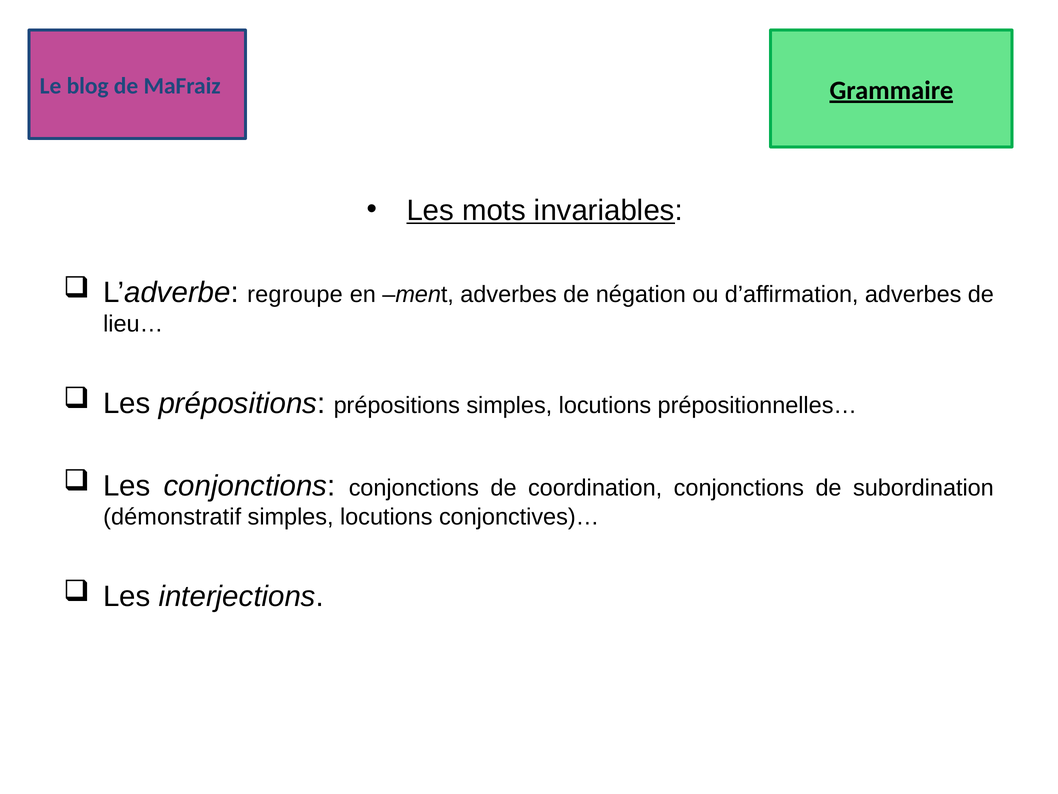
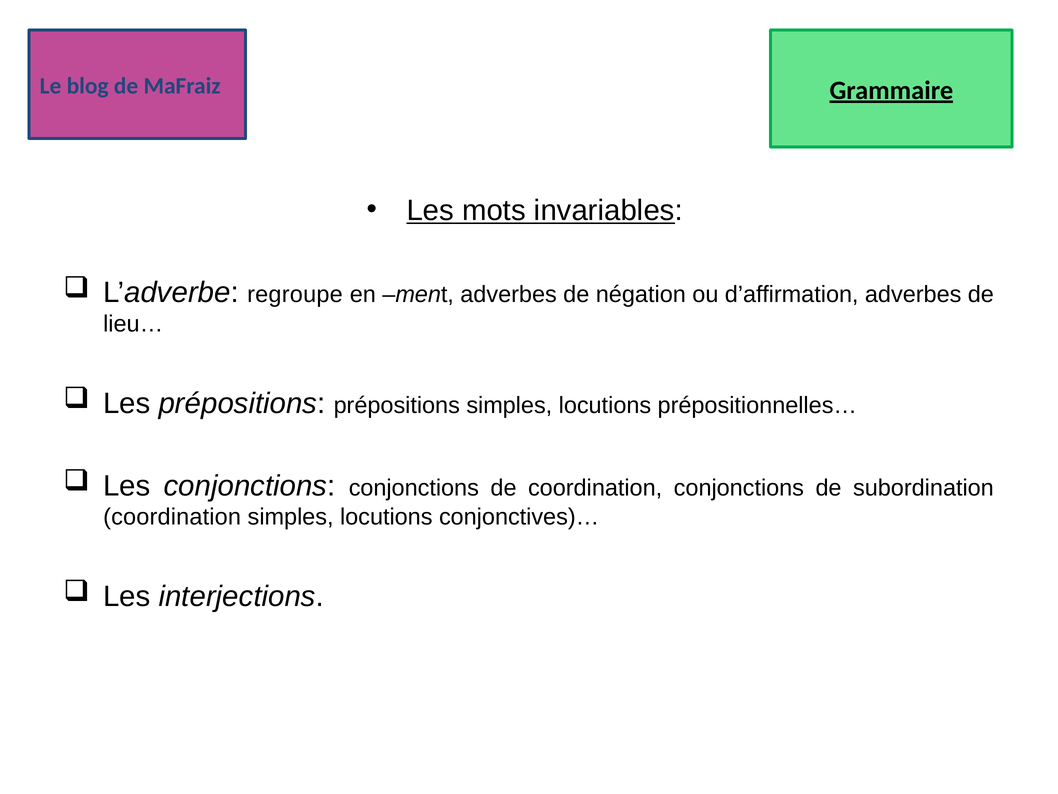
démonstratif: démonstratif -> coordination (172, 517)
